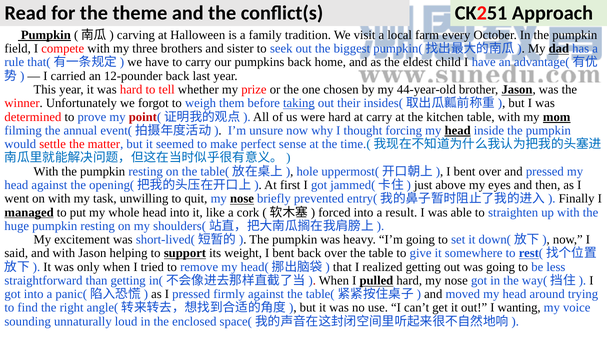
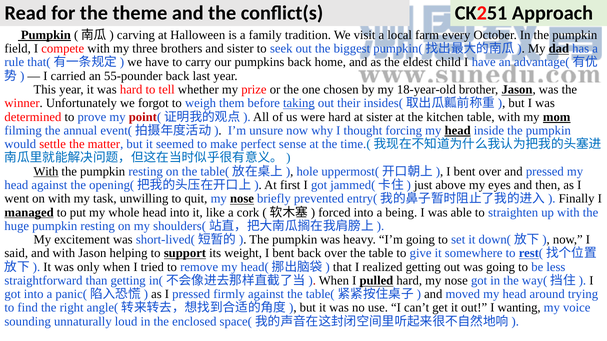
12-pounder: 12-pounder -> 55-pounder (133, 76)
44-year-old: 44-year-old -> 18-year-old (426, 90)
at carry: carry -> sister (379, 117)
With underline: none -> present (46, 172)
result: result -> being (401, 213)
